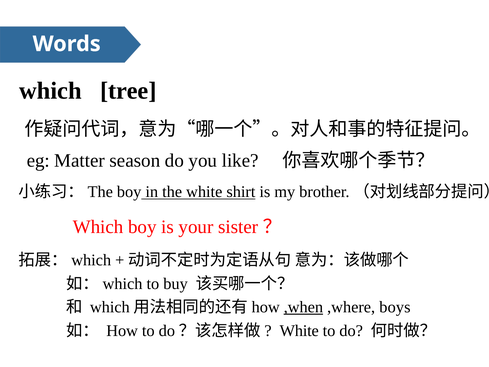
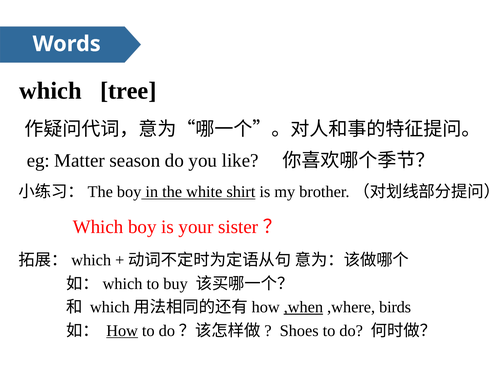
boys: boys -> birds (395, 307)
How underline: none -> present (122, 330)
White: White -> Shoes (299, 330)
